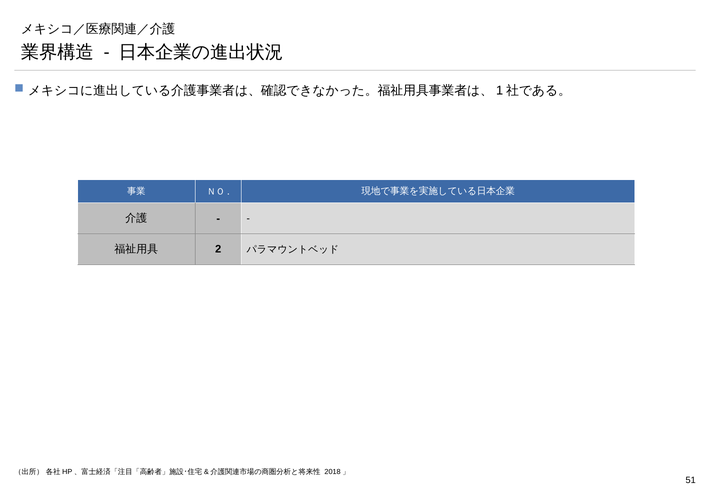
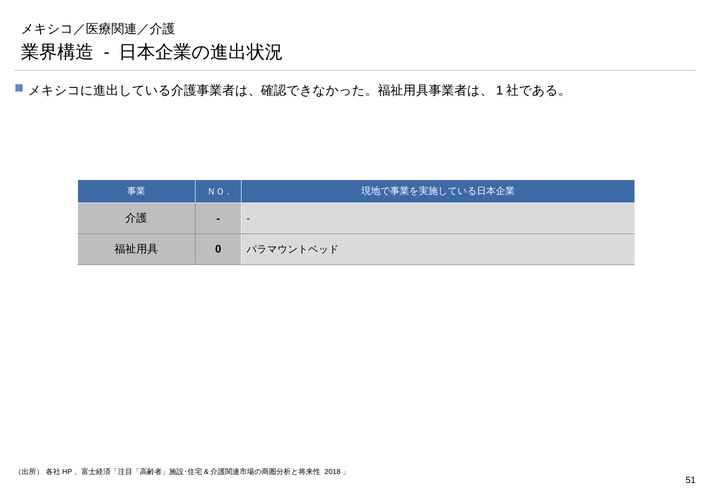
2: 2 -> 0 (218, 250)
